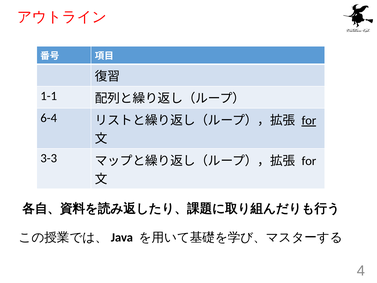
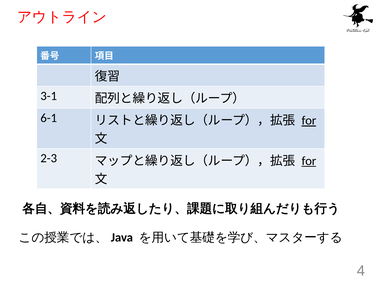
1-1: 1-1 -> 3-1 (49, 96)
6-4: 6-4 -> 6-1 (49, 118)
3-3: 3-3 -> 2-3 (49, 158)
for underline: none -> present (309, 161)
